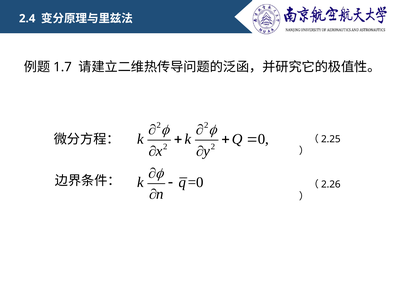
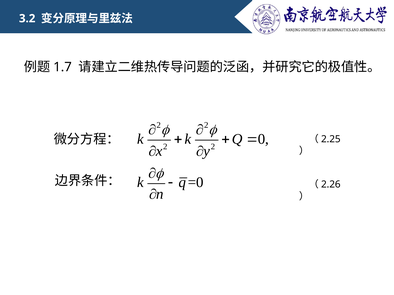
2.4: 2.4 -> 3.2 (27, 19)
